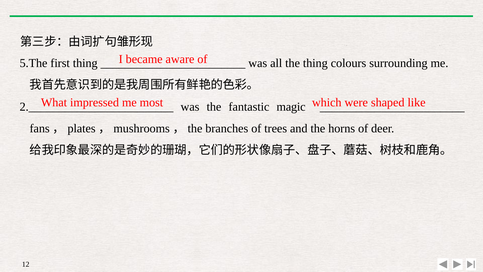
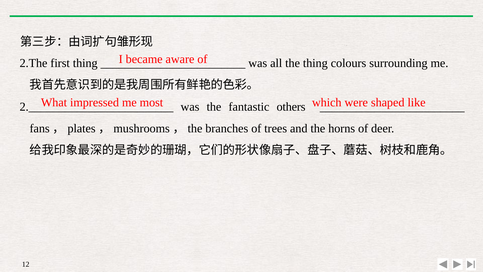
5.The: 5.The -> 2.The (34, 63)
magic: magic -> others (291, 107)
